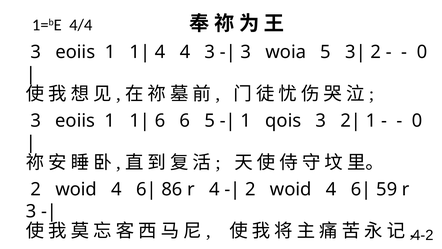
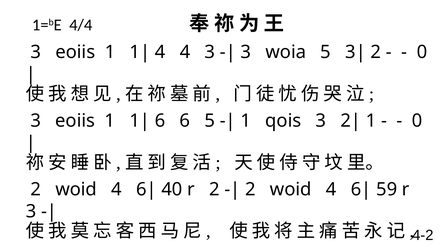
86: 86 -> 40 (172, 189)
r 4: 4 -> 2 (214, 189)
